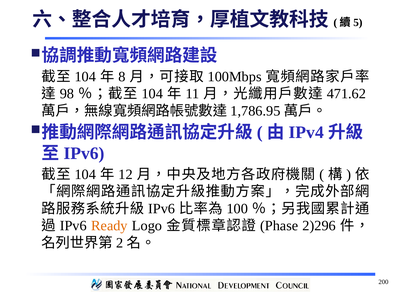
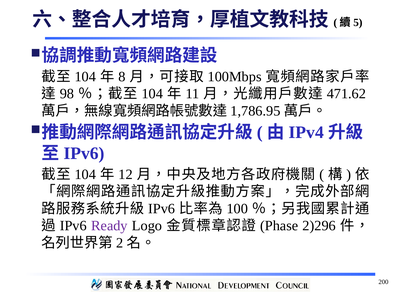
Ready colour: orange -> purple (109, 226)
